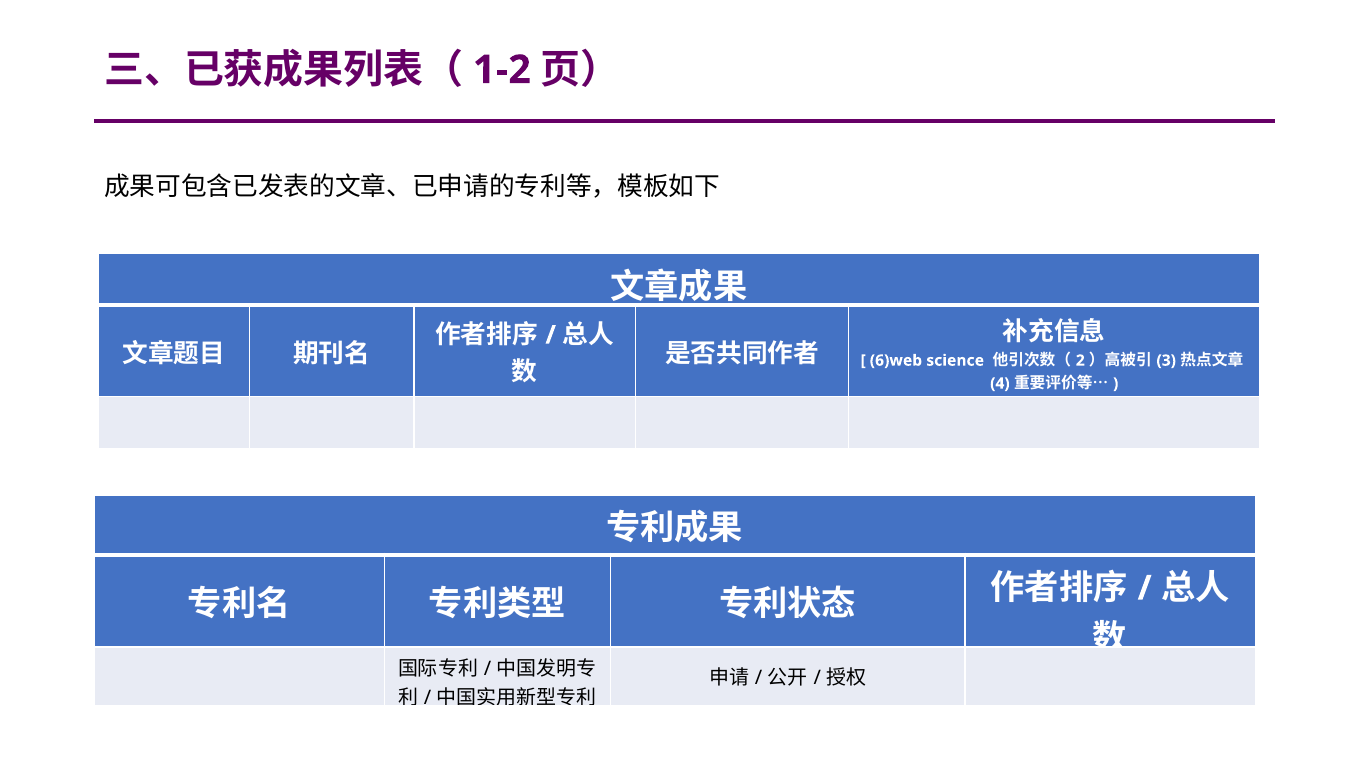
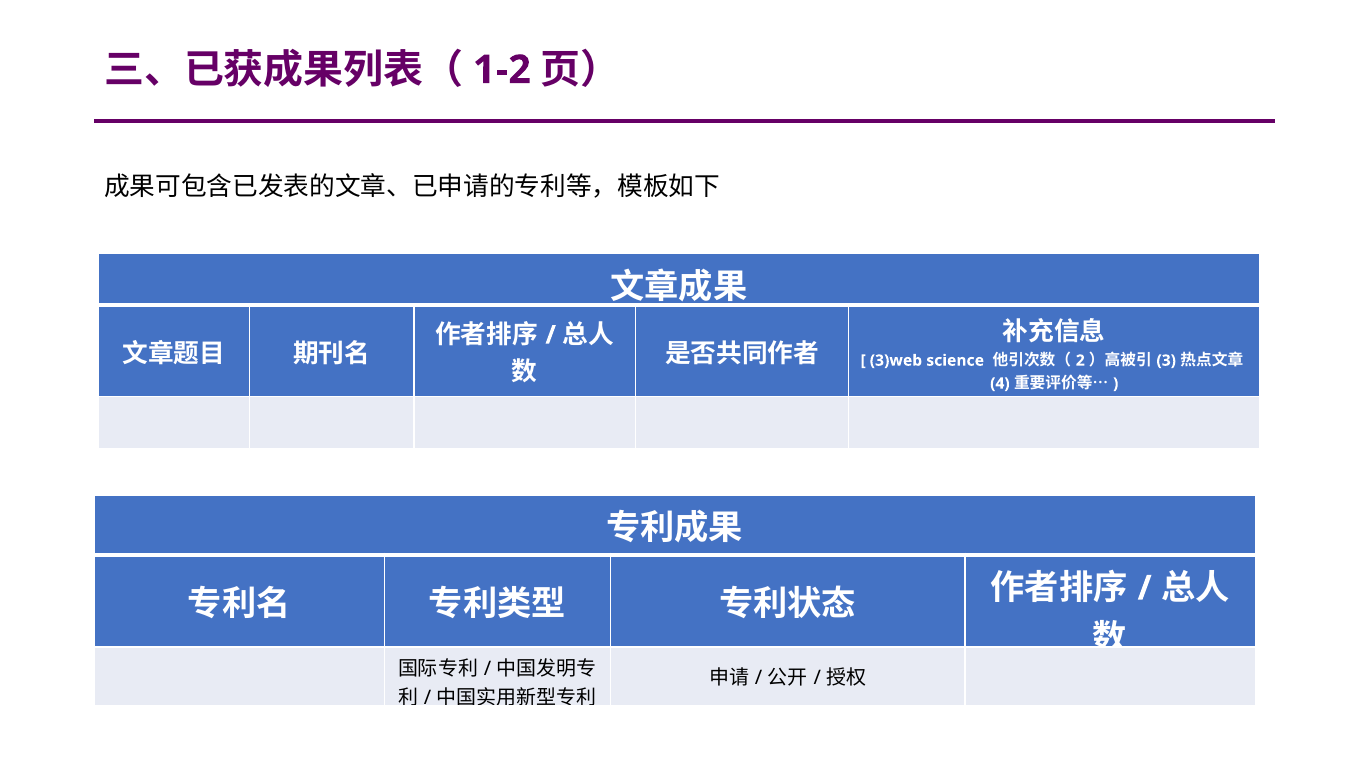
6)web: 6)web -> 3)web (896, 361)
